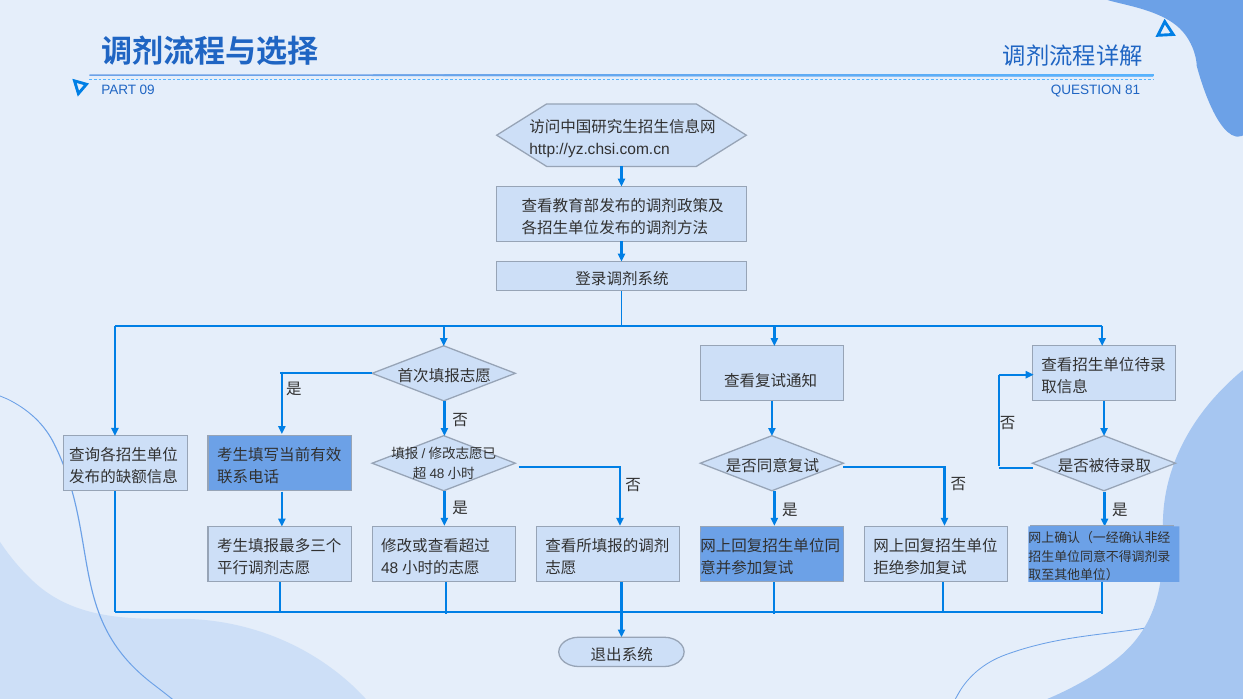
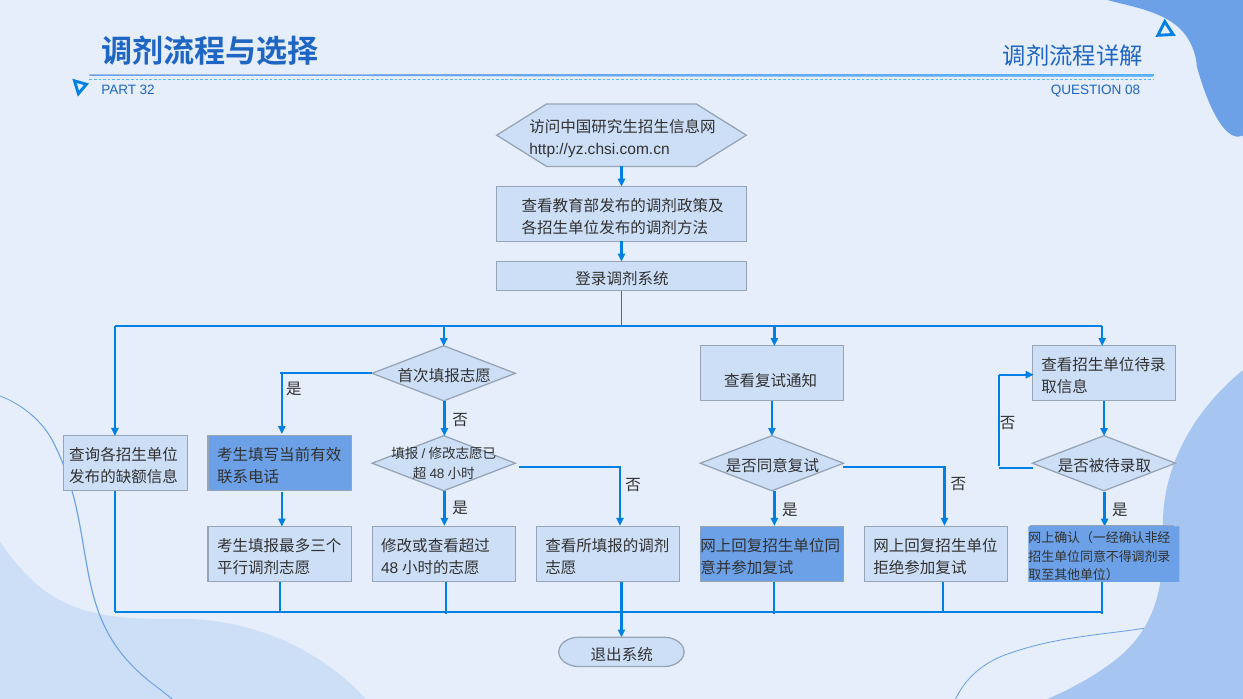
09: 09 -> 32 (147, 90)
81: 81 -> 08 (1133, 90)
